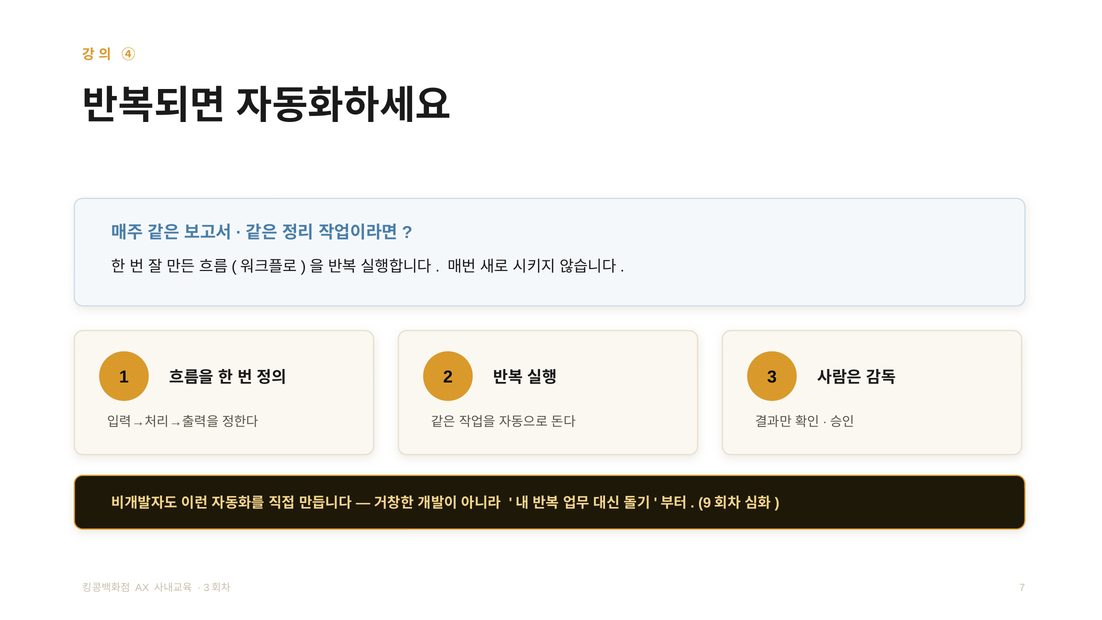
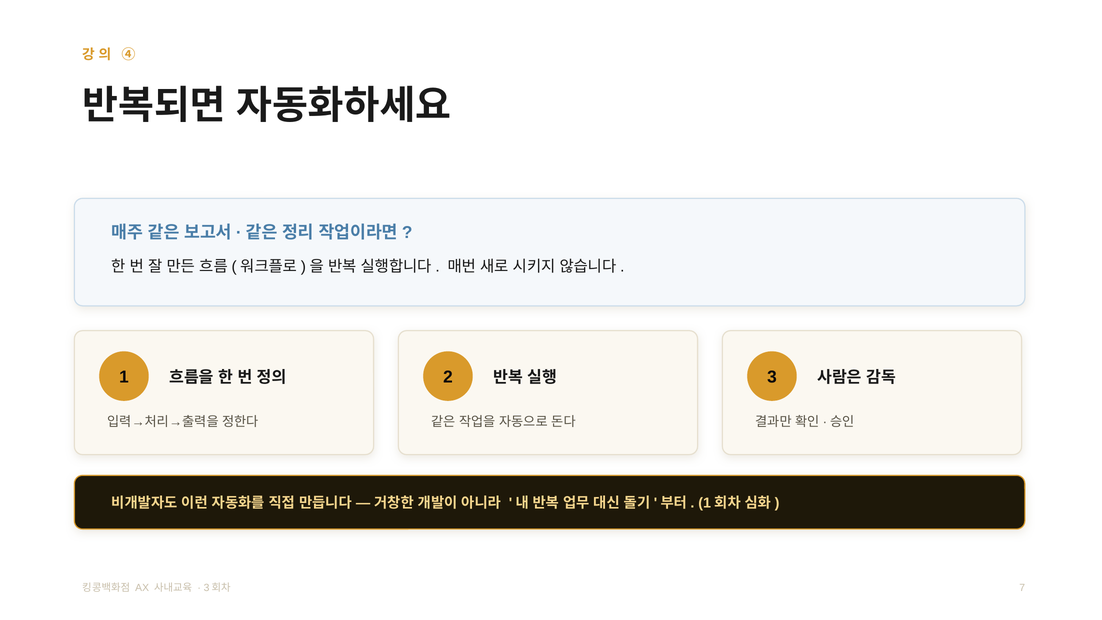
9: 9 -> 1 (705, 503)
